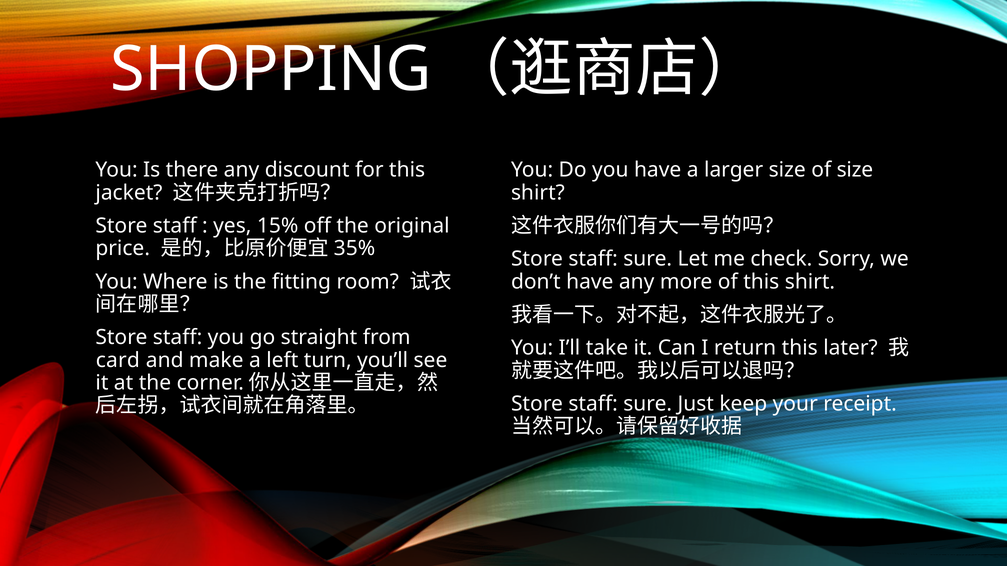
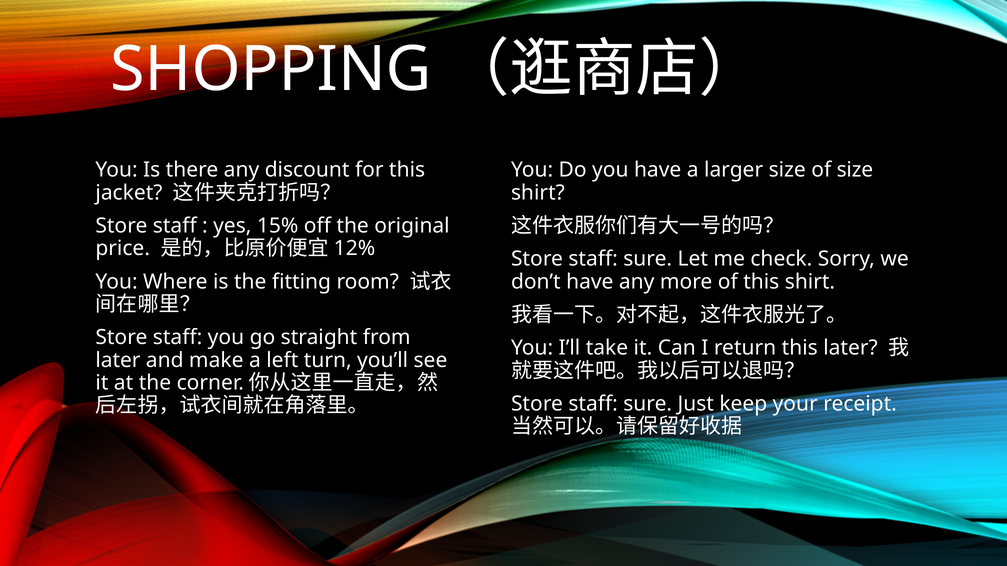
35%: 35% -> 12% (354, 249)
card: card -> later (118, 360)
